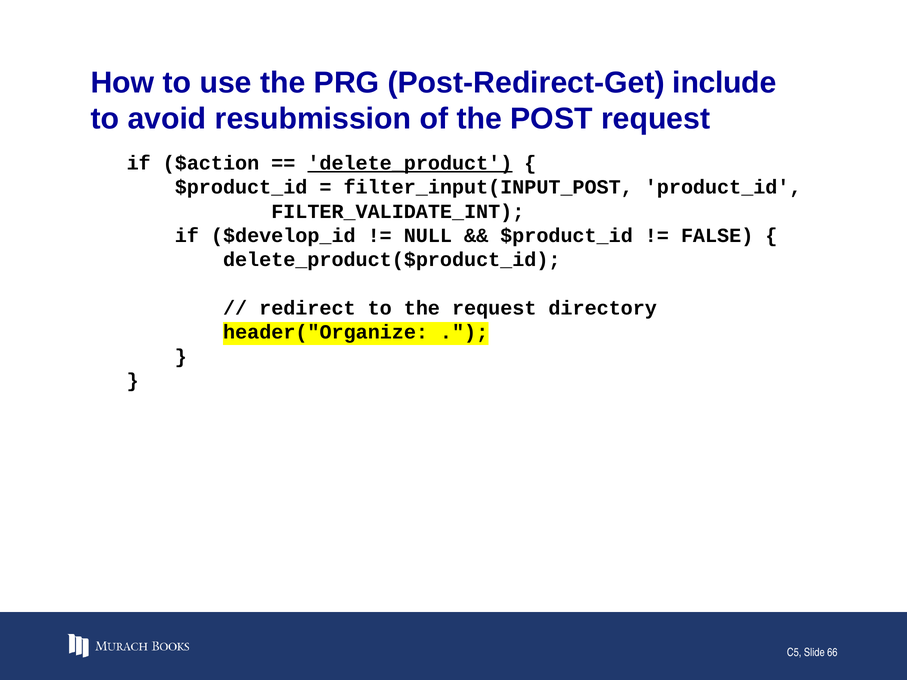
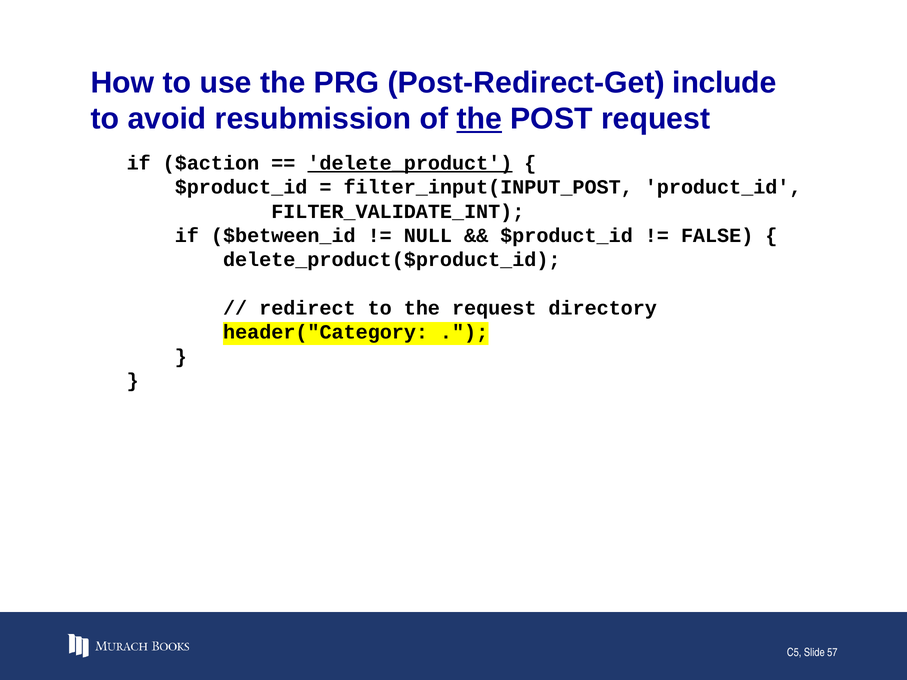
the underline: none -> present (479, 119)
$develop_id: $develop_id -> $between_id (283, 236)
header("Organize: header("Organize -> header("Category (326, 332)
66: 66 -> 57 (832, 653)
